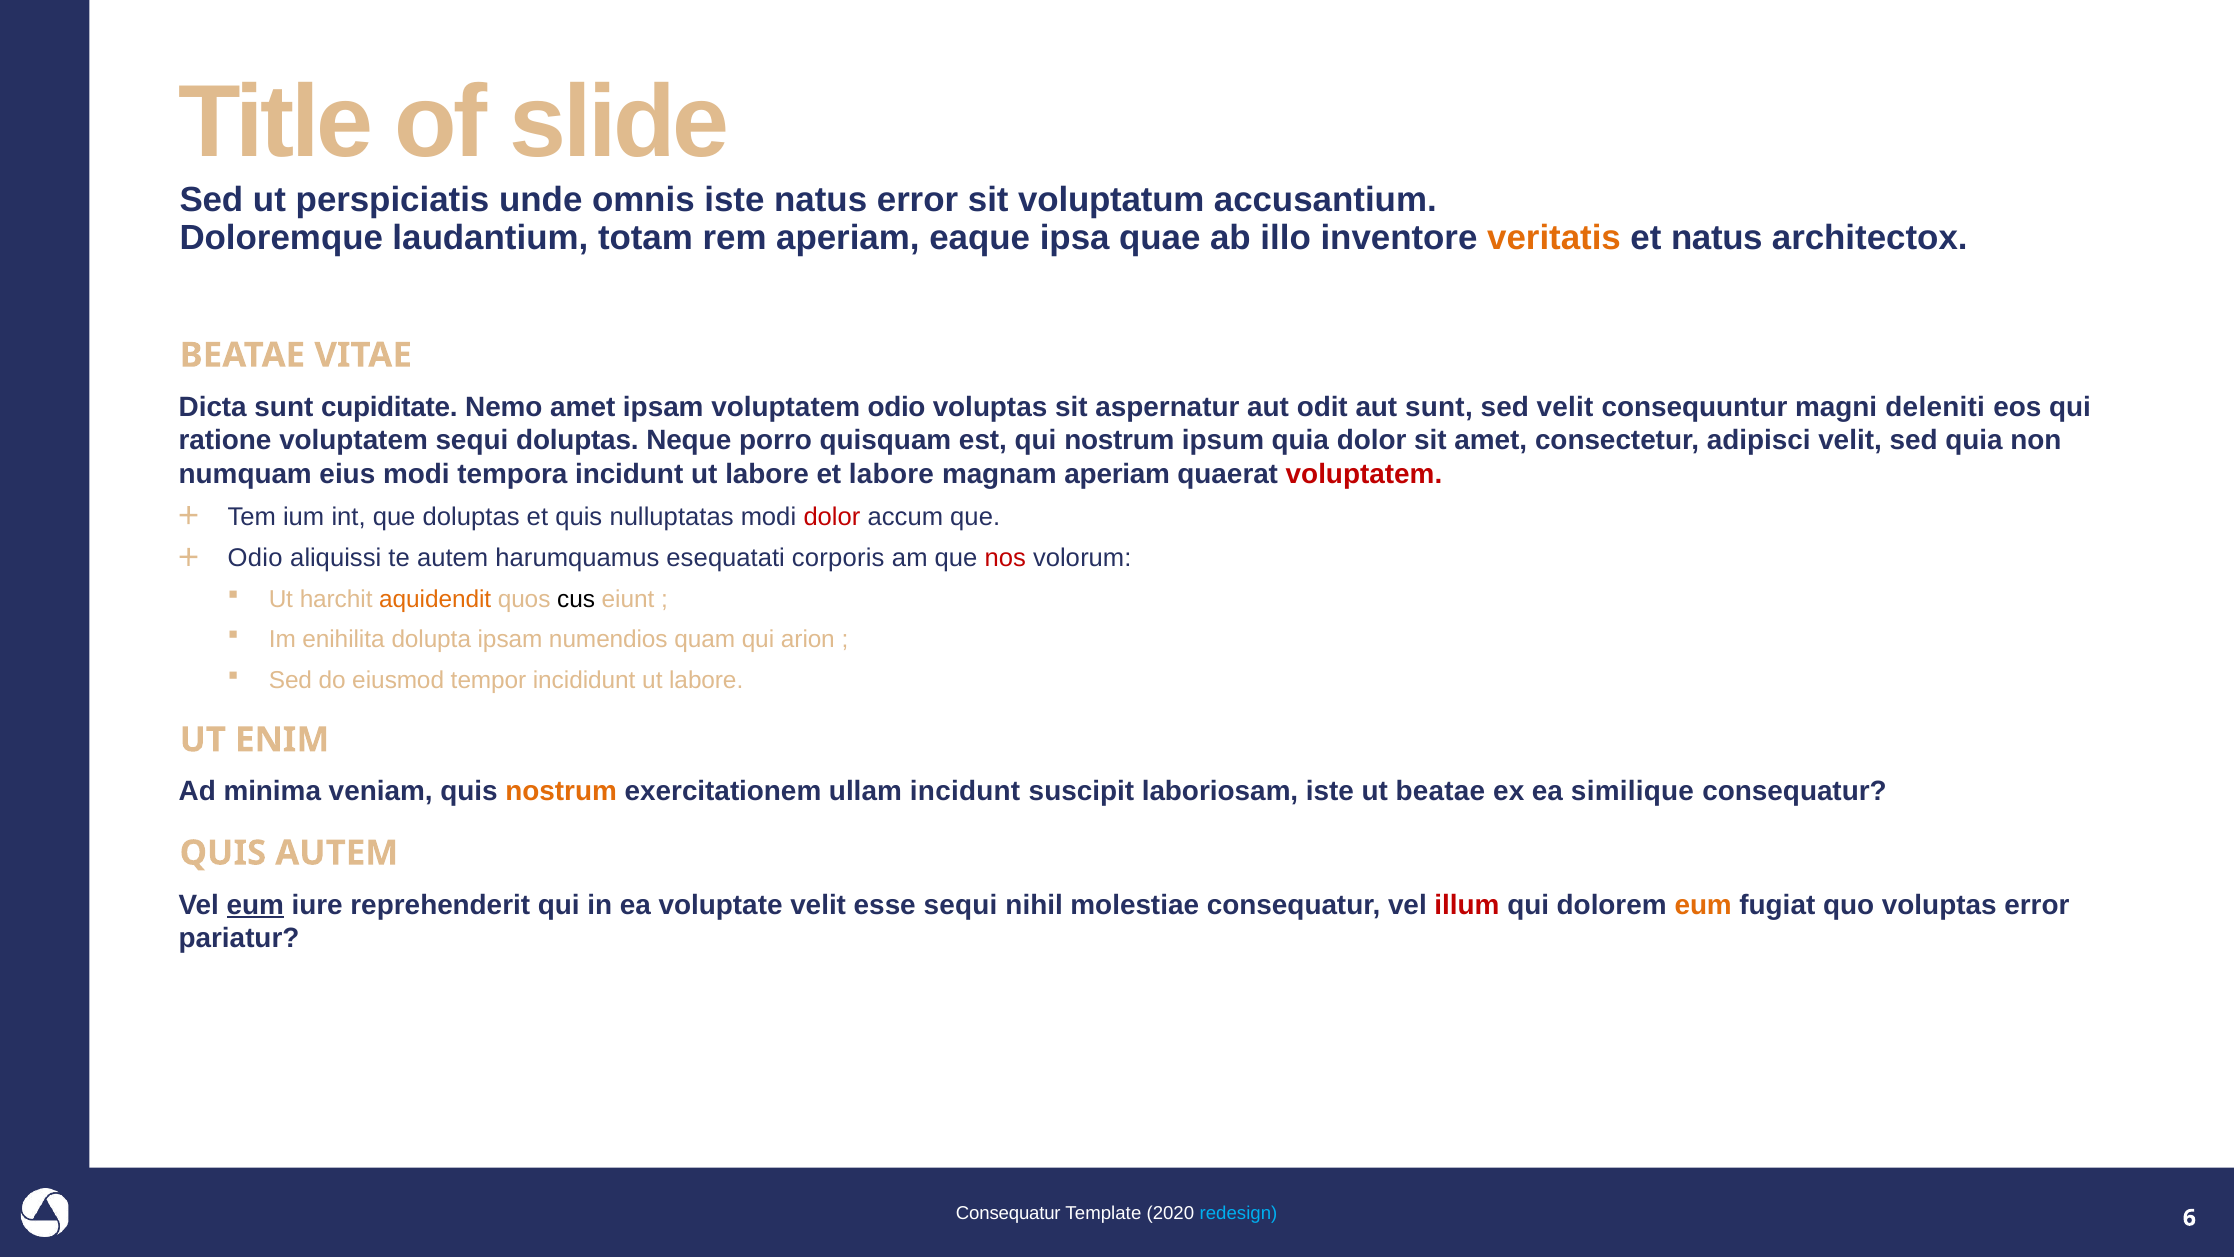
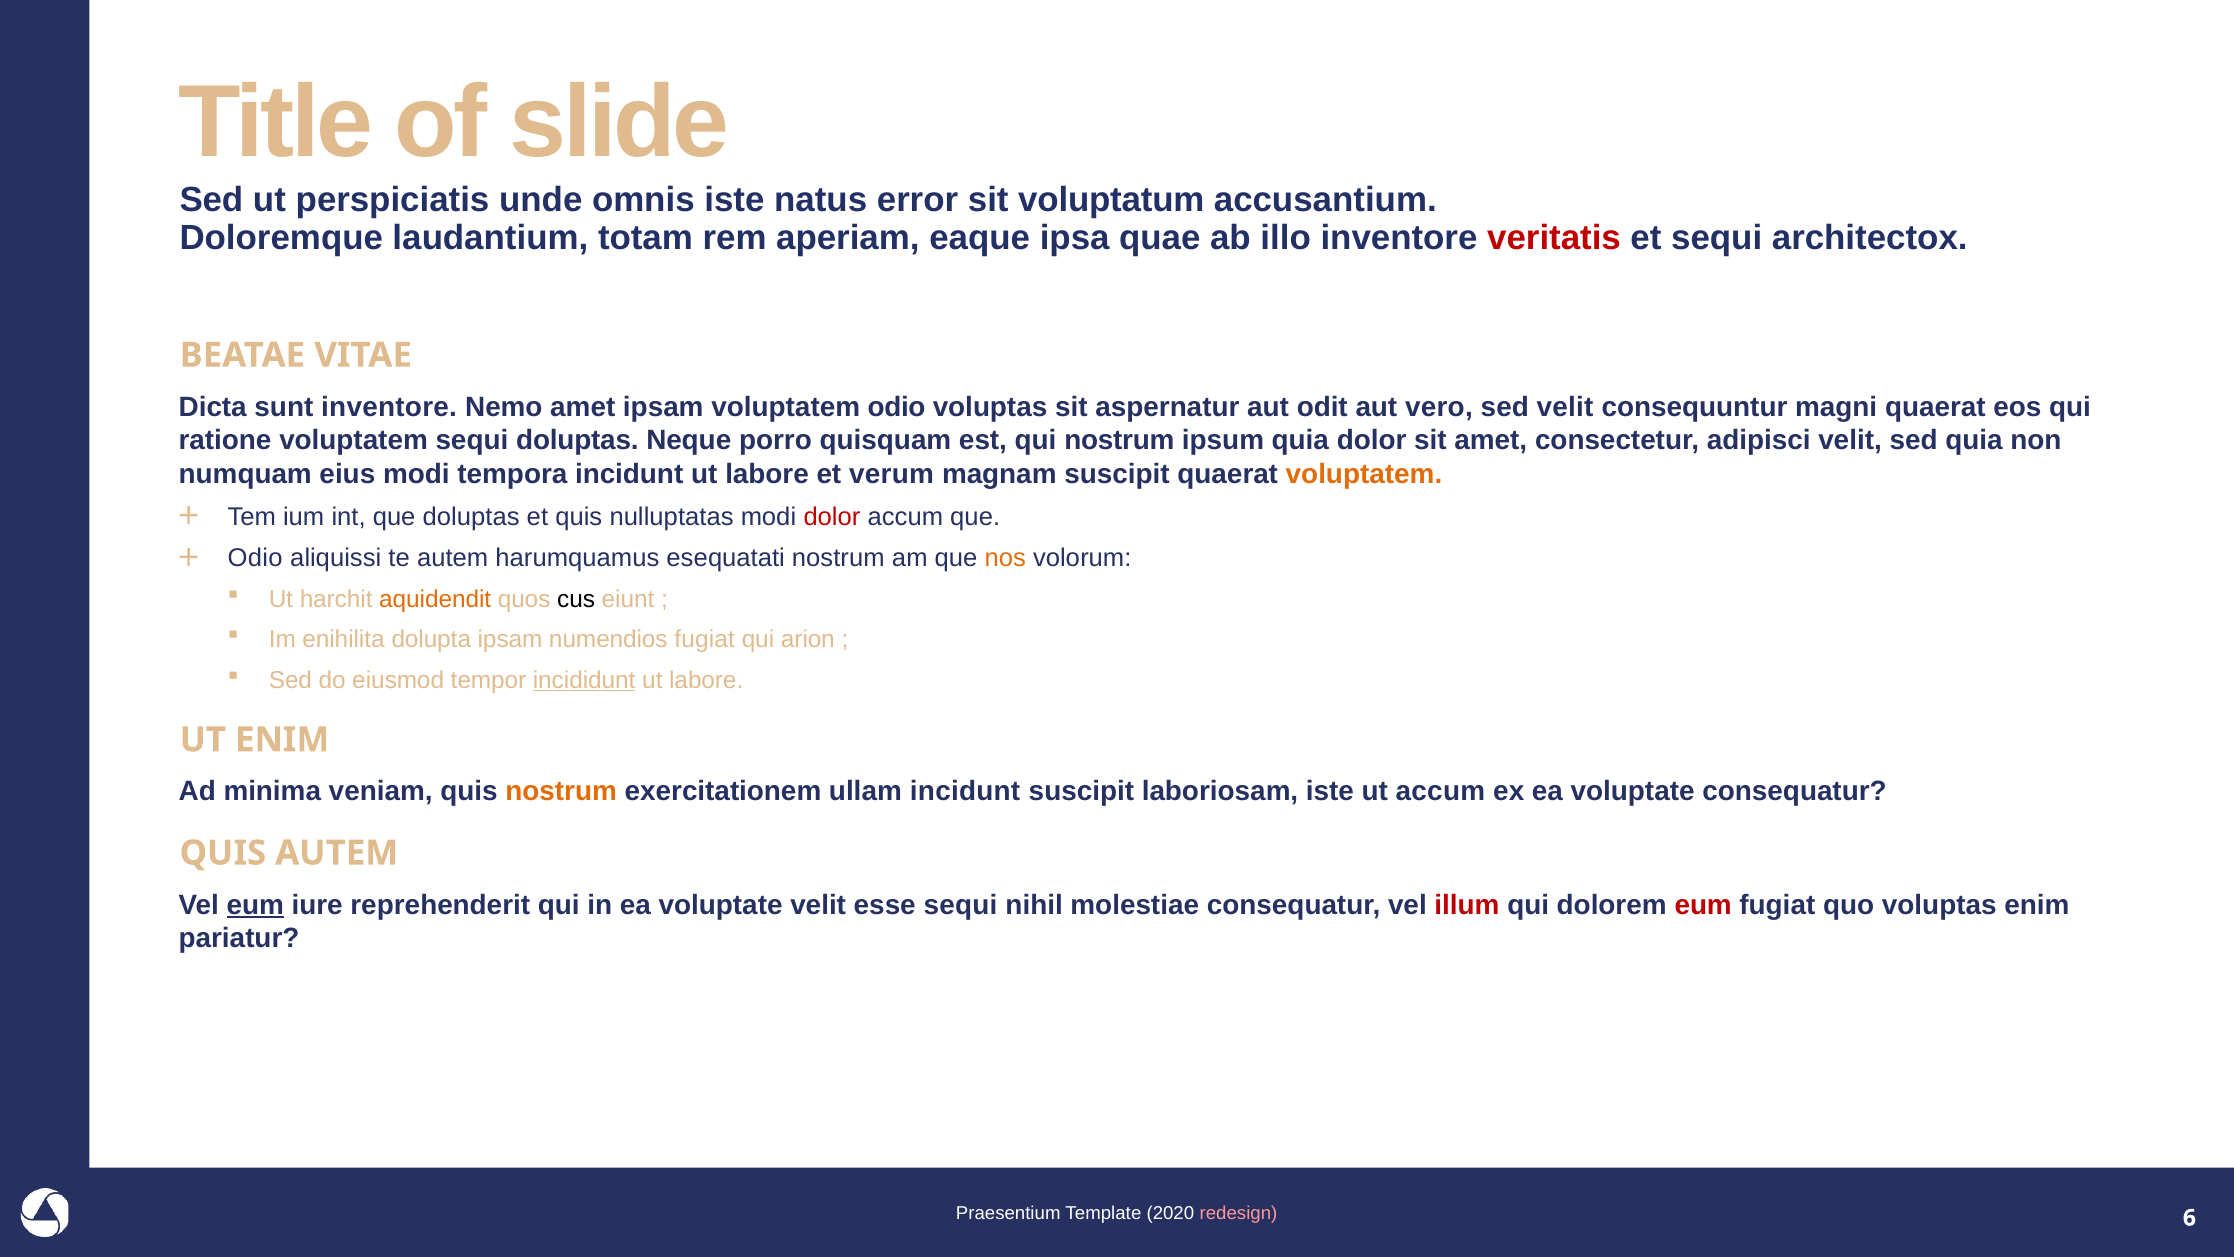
veritatis colour: orange -> red (1554, 238)
et natus: natus -> sequi (1717, 238)
sunt cupiditate: cupiditate -> inventore (389, 407)
aut sunt: sunt -> vero (1439, 407)
magni deleniti: deleniti -> quaerat (1935, 407)
et labore: labore -> verum (891, 474)
magnam aperiam: aperiam -> suscipit (1117, 474)
voluptatem colour: red -> orange (1364, 474)
esequatati corporis: corporis -> nostrum (838, 558)
nos colour: red -> orange (1005, 558)
numendios quam: quam -> fugiat (705, 639)
incididunt underline: none -> present (584, 680)
ut beatae: beatae -> accum (1440, 791)
ex ea similique: similique -> voluptate (1633, 791)
eum colour: orange -> red (1703, 905)
voluptas error: error -> enim (2037, 905)
Consequatur: Consequatur -> Praesentium (1008, 1213)
redesign colour: light blue -> pink (1238, 1213)
